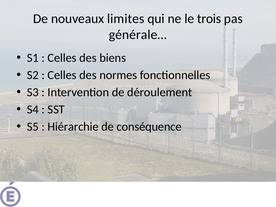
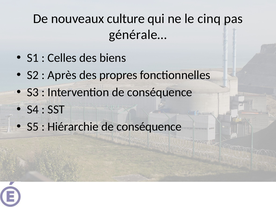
limites: limites -> culture (126, 19)
trois: trois -> cinq (209, 19)
Celles: Celles -> Après (62, 75)
normes: normes -> propres (118, 75)
Intervention de déroulement: déroulement -> conséquence (160, 92)
